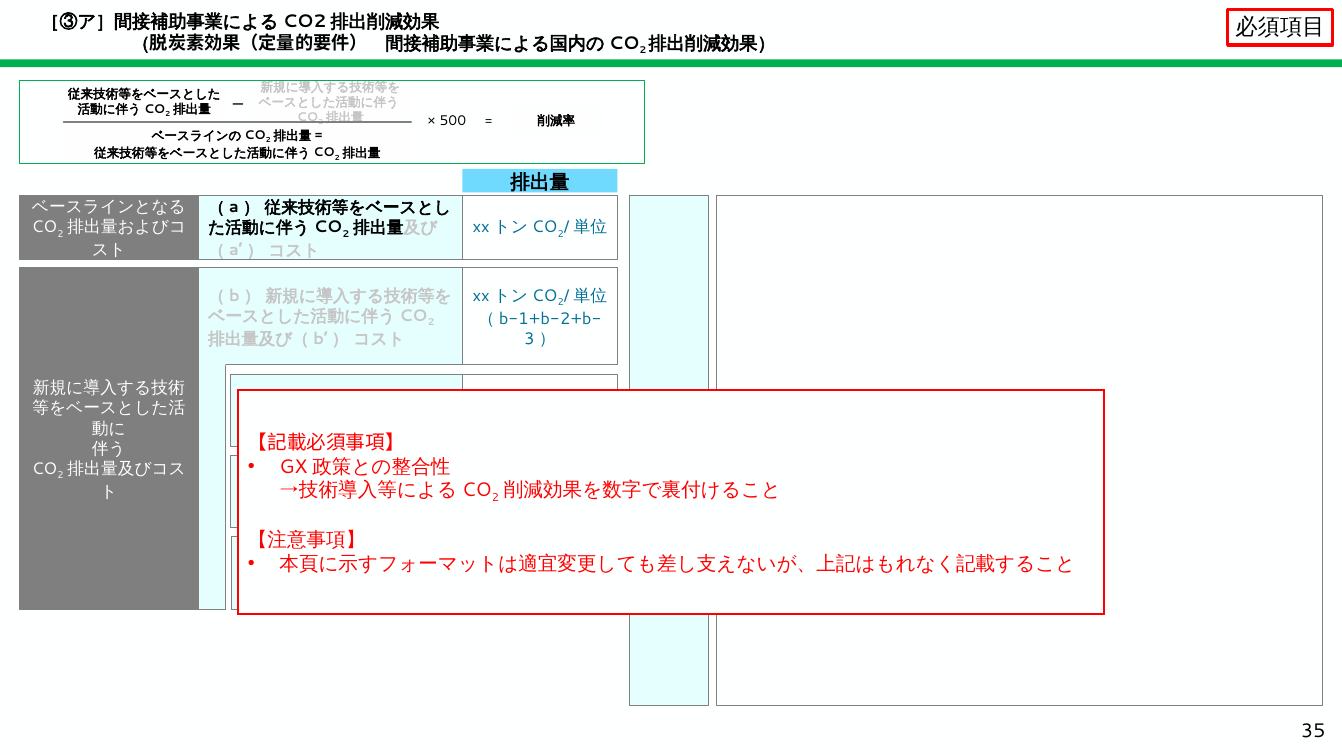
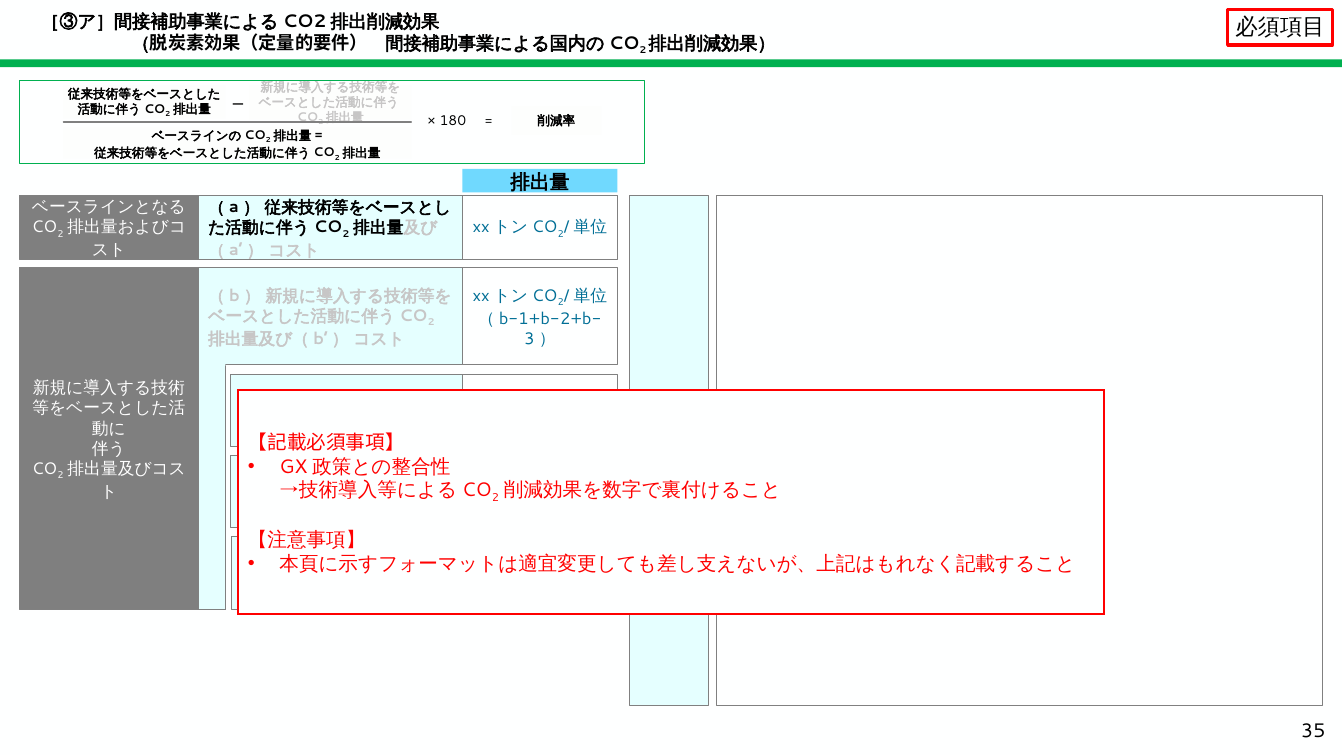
500: 500 -> 180 (453, 121)
